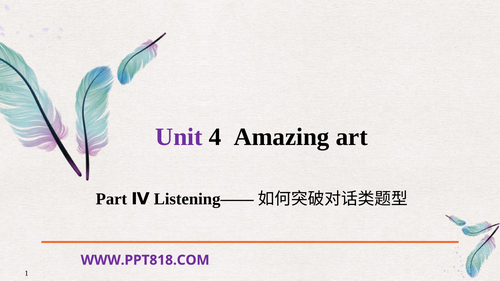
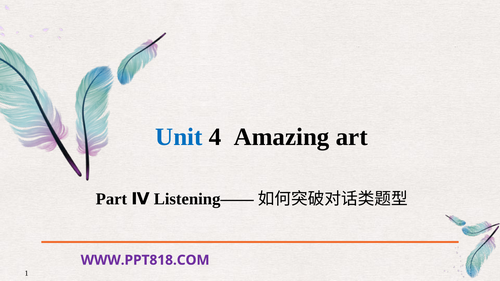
Unit colour: purple -> blue (179, 137)
